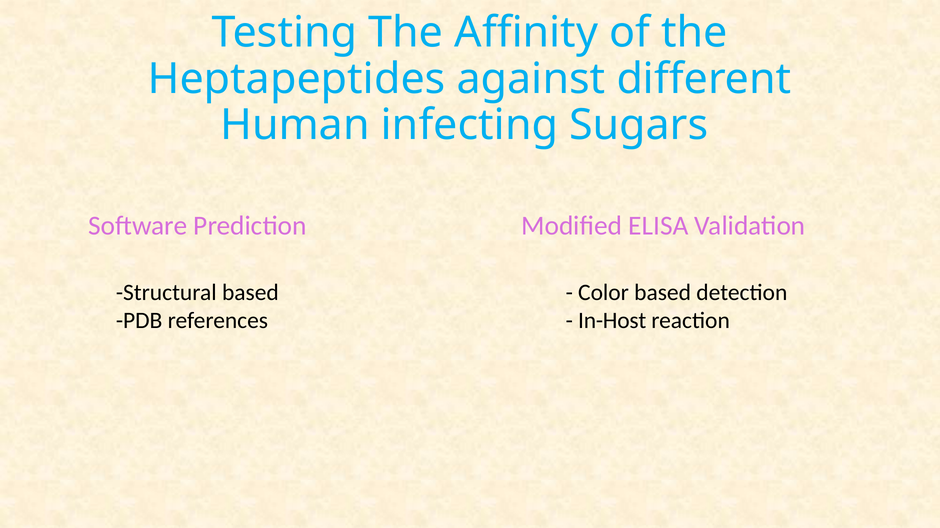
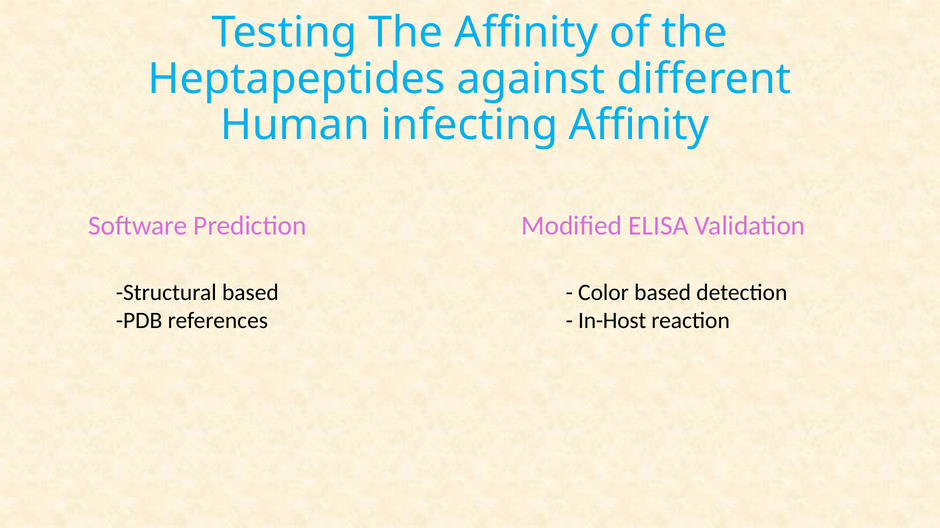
infecting Sugars: Sugars -> Affinity (639, 125)
